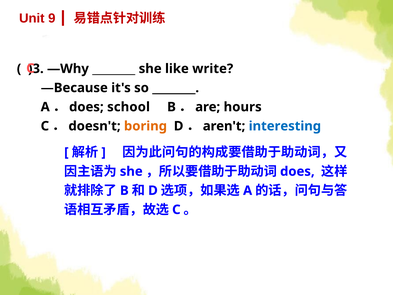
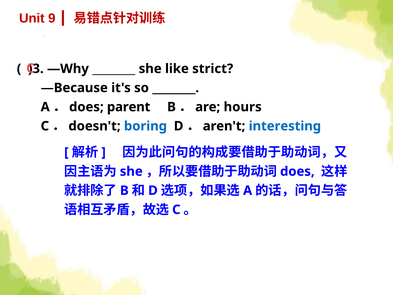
write: write -> strict (213, 69)
school: school -> parent (129, 107)
boring colour: orange -> blue (145, 126)
